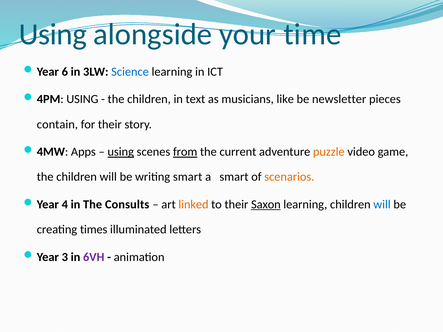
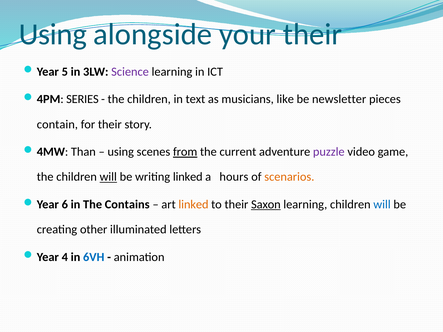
your time: time -> their (313, 34)
6: 6 -> 5 (65, 72)
Science colour: blue -> purple (130, 72)
USING: USING -> SERIES (82, 99)
Apps: Apps -> Than (83, 152)
using underline: present -> none (121, 152)
puzzle colour: orange -> purple (329, 152)
will underline: none -> present (108, 177)
writing smart: smart -> linked (188, 177)
a smart: smart -> hours (234, 177)
4: 4 -> 6 (65, 205)
Consults: Consults -> Contains (127, 205)
times: times -> other (94, 230)
3: 3 -> 4 (65, 257)
6VH colour: purple -> blue (94, 257)
